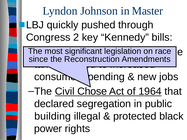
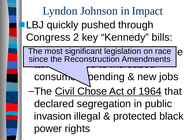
Master: Master -> Impact (147, 11)
building: building -> invasion (53, 116)
